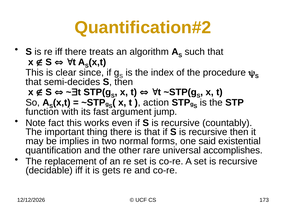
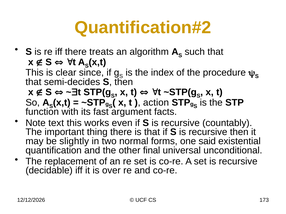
jump: jump -> facts (166, 112)
fact: fact -> text (56, 123)
implies: implies -> slightly (74, 141)
rare: rare -> final (152, 151)
accomplishes: accomplishes -> unconditional (233, 151)
gets: gets -> over (111, 171)
